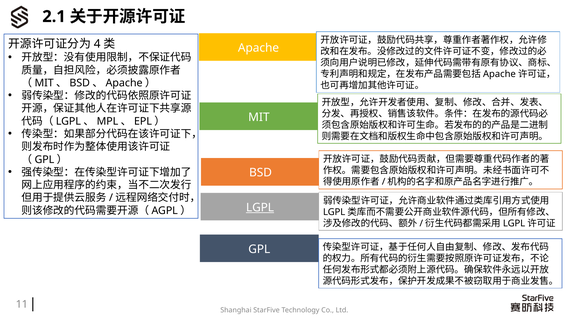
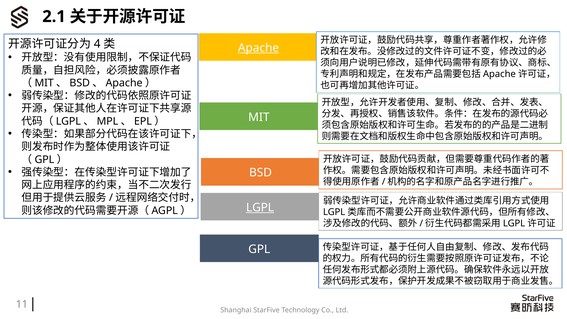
Apache underline: none -> present (259, 48)
